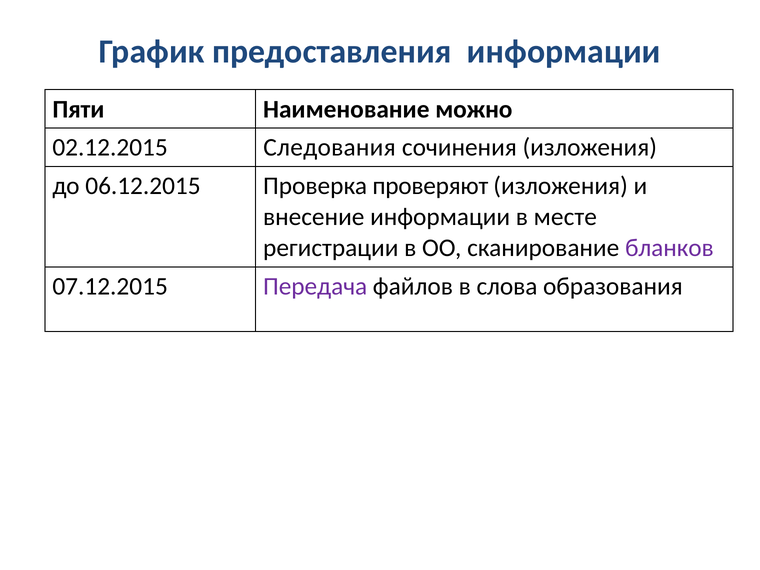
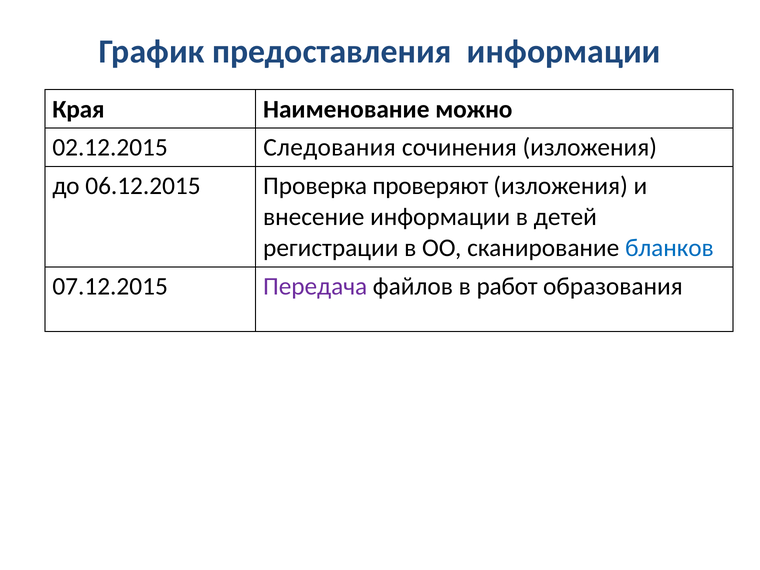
Пяти: Пяти -> Края (78, 109)
месте: месте -> детей (565, 217)
бланков colour: purple -> blue (669, 248)
слова: слова -> работ (507, 286)
